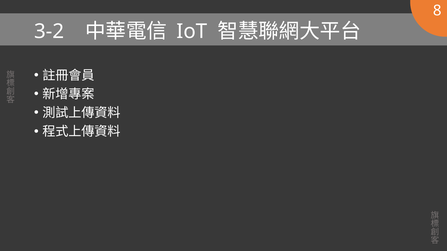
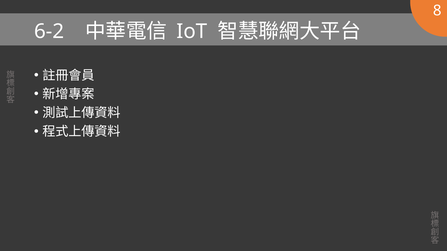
3-2: 3-2 -> 6-2 (49, 32)
